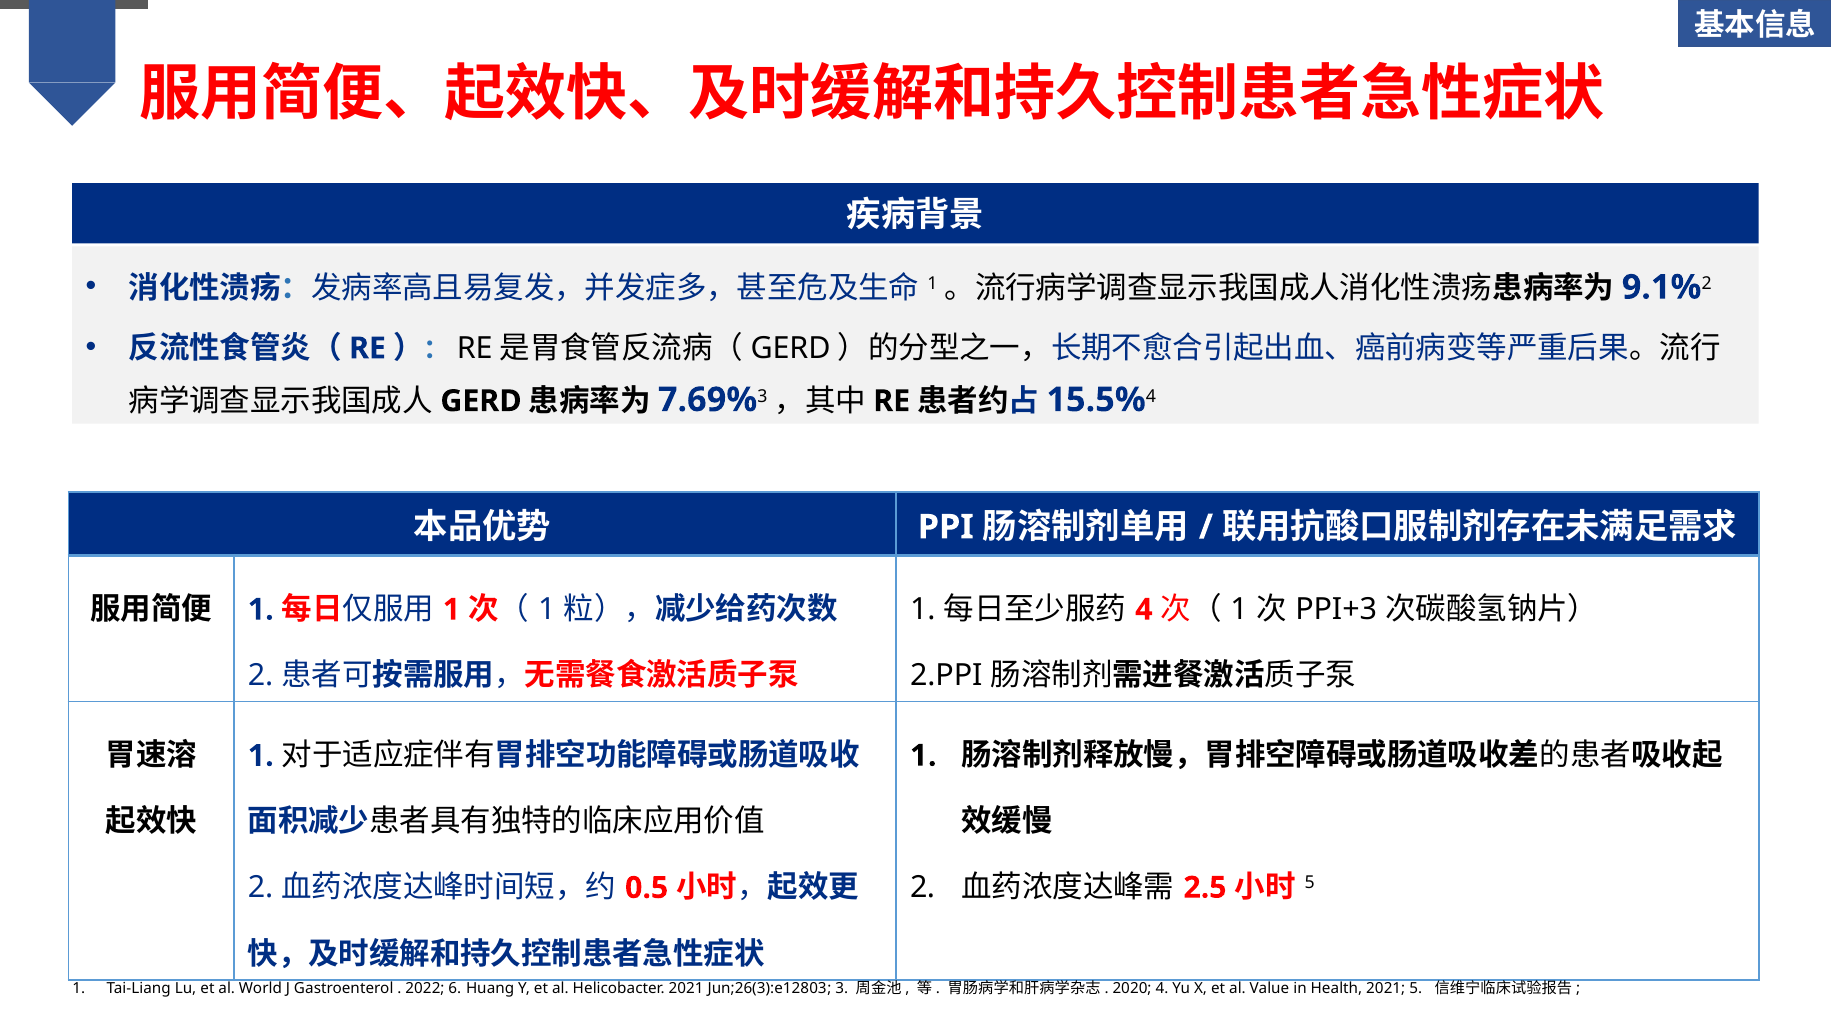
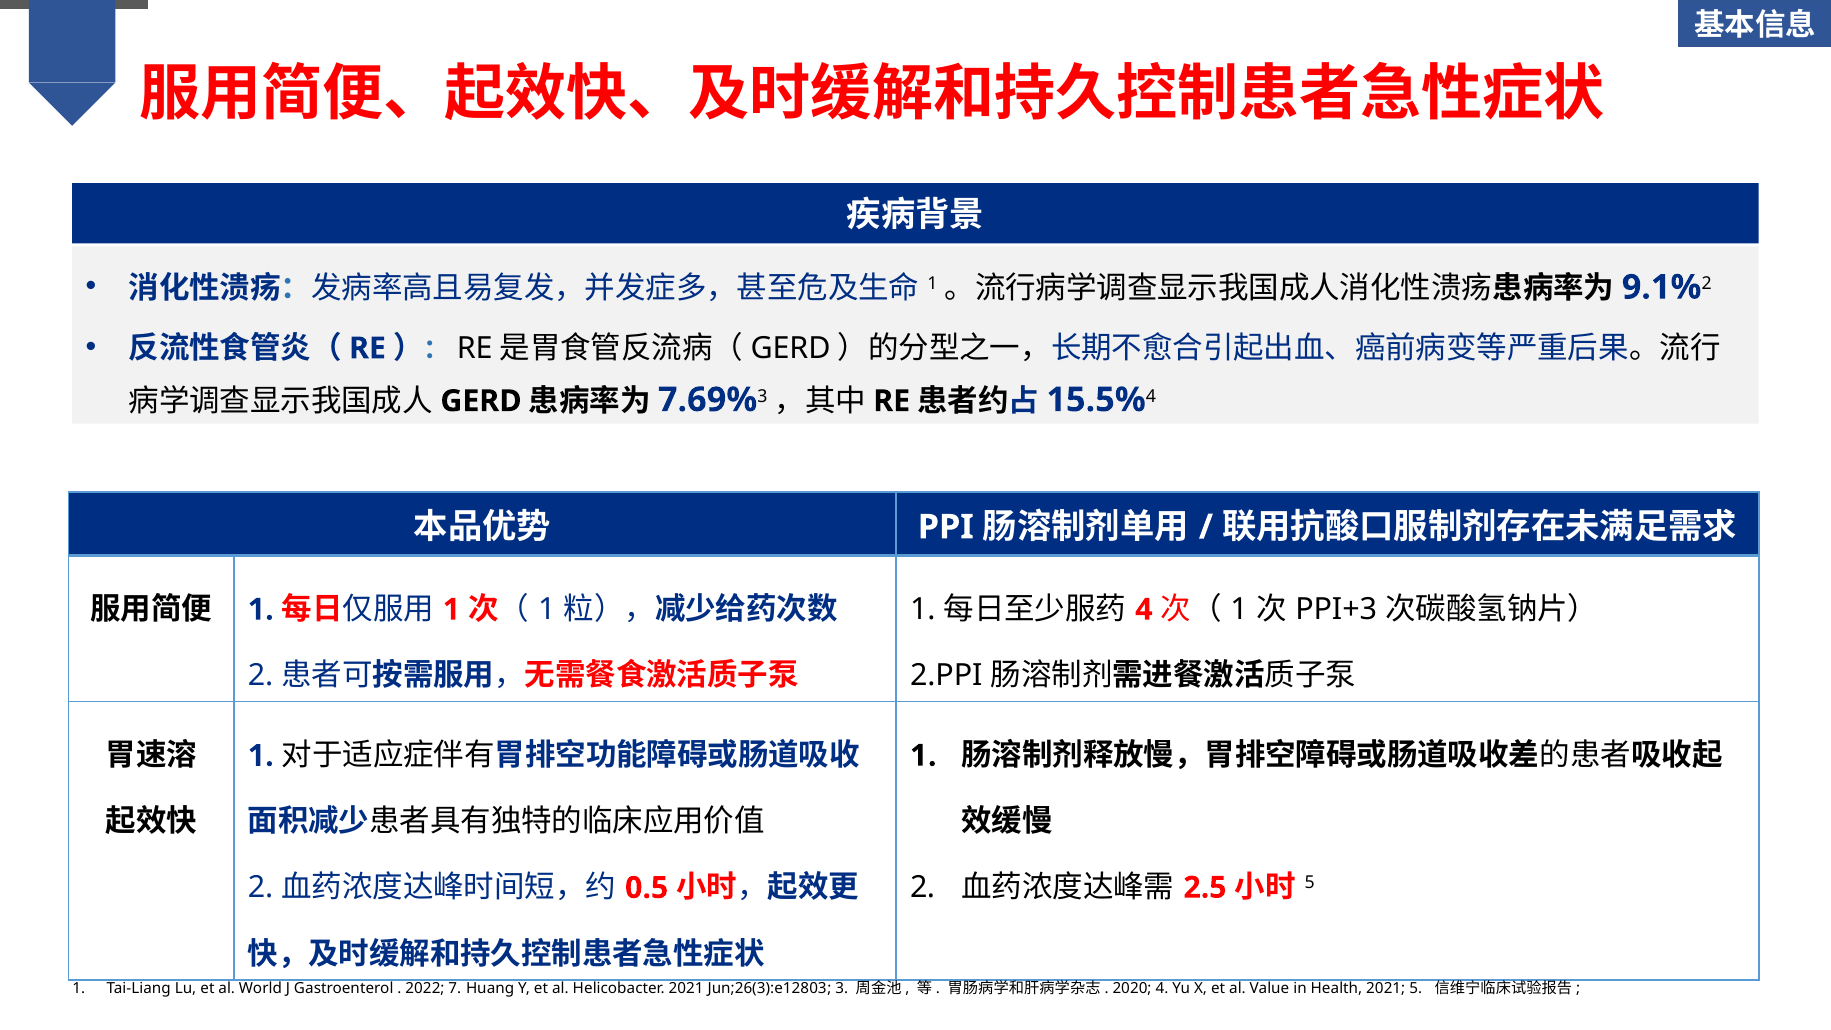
6: 6 -> 7 (455, 989)
